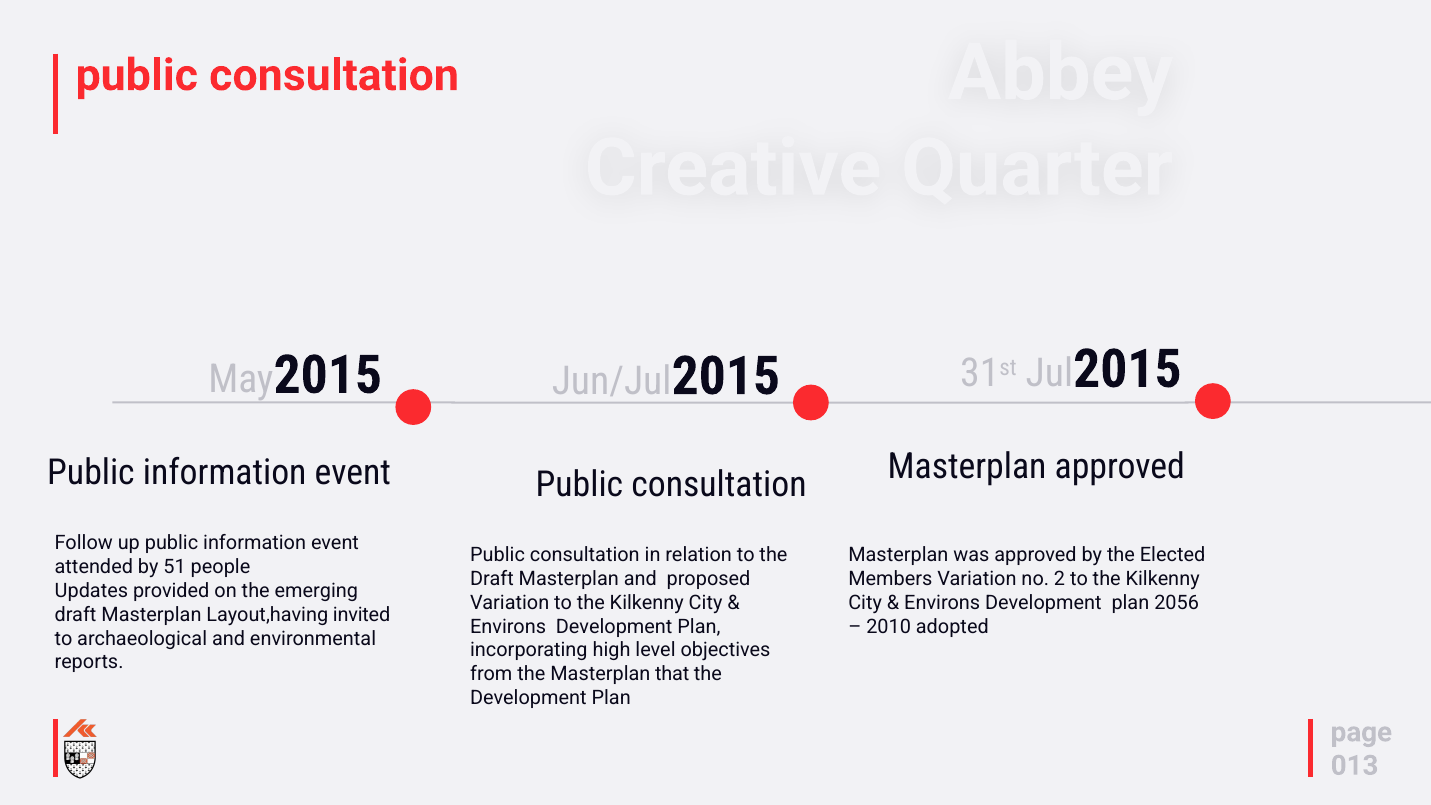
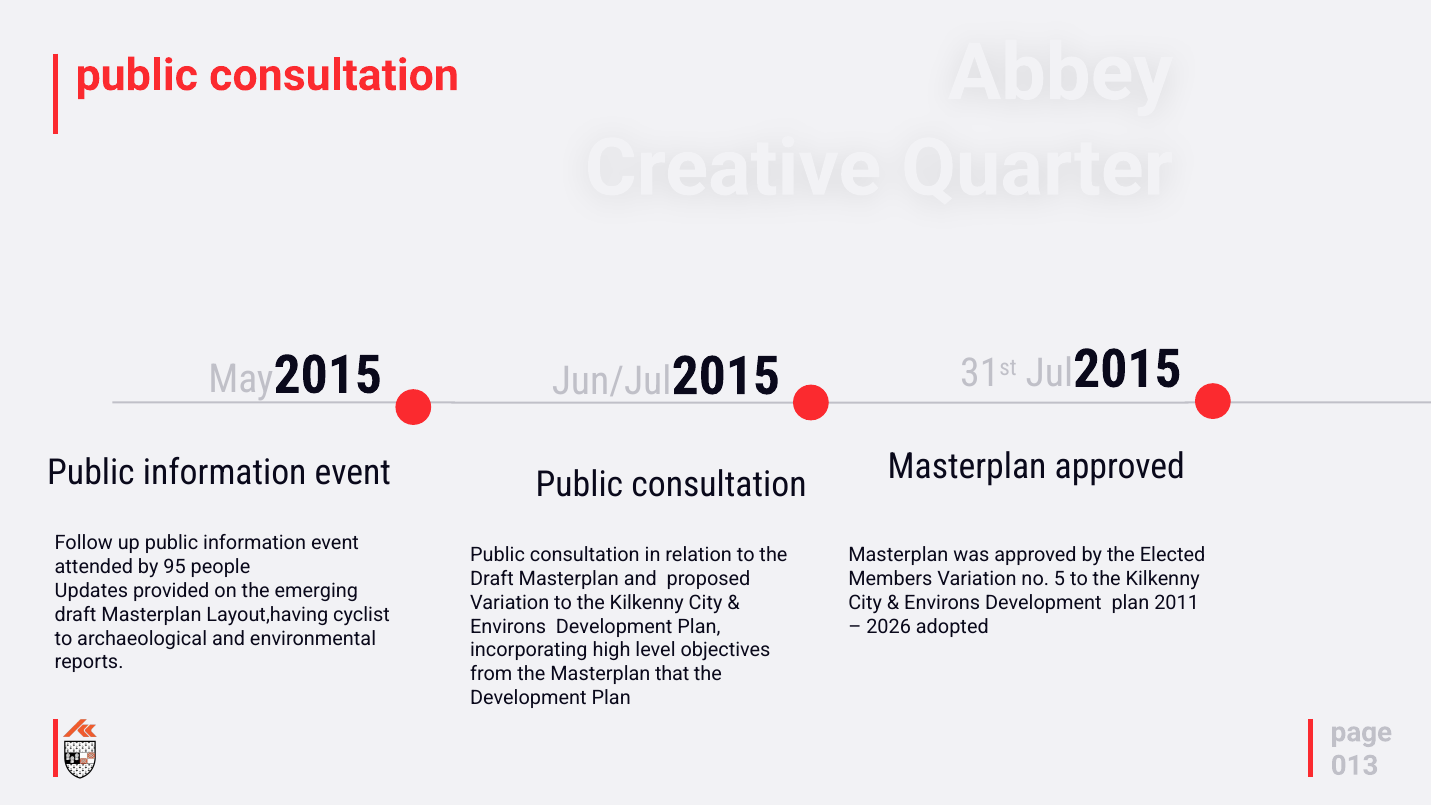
51: 51 -> 95 (175, 567)
2: 2 -> 5 (1060, 579)
2056: 2056 -> 2011 (1177, 603)
invited: invited -> cyclist (361, 615)
2010: 2010 -> 2026 (889, 627)
